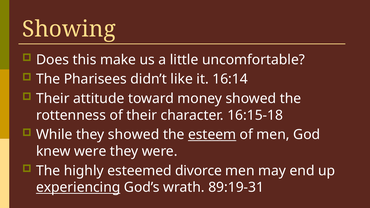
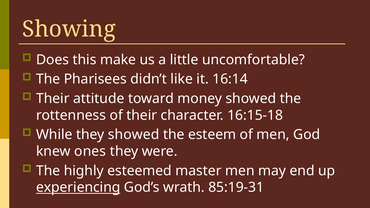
esteem underline: present -> none (212, 135)
knew were: were -> ones (90, 151)
divorce: divorce -> master (198, 171)
89:19-31: 89:19-31 -> 85:19-31 (236, 187)
